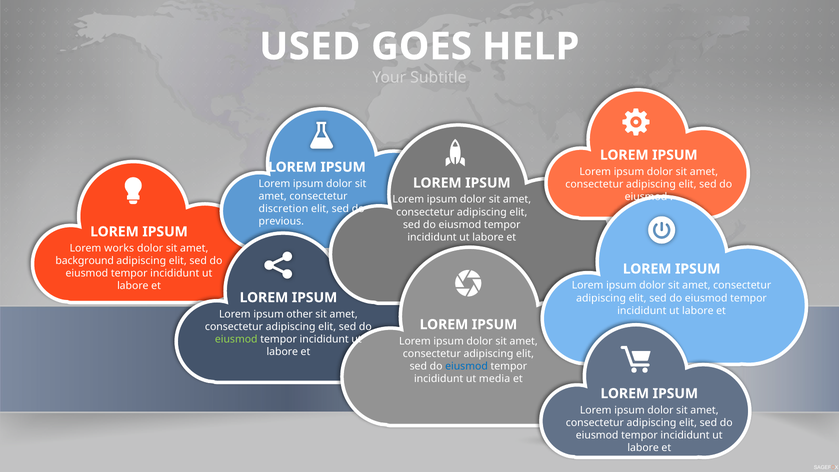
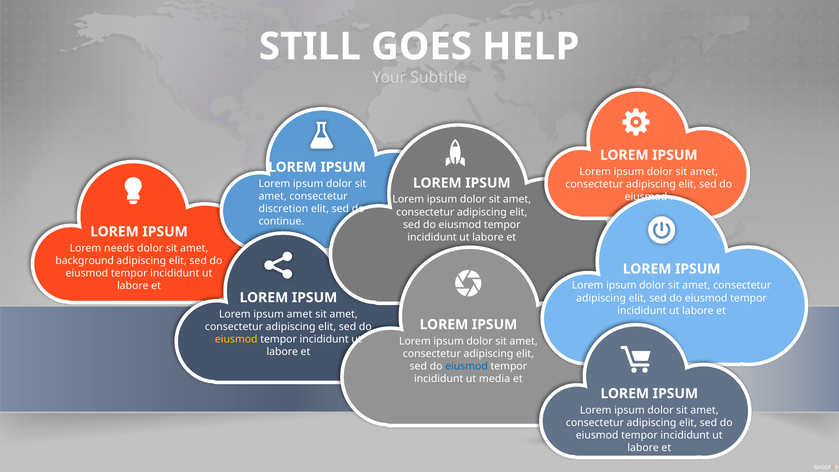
USED: USED -> STILL (310, 47)
previous: previous -> continue (281, 221)
works: works -> needs (119, 248)
ipsum other: other -> amet (299, 314)
eiusmod colour: light green -> yellow (236, 339)
